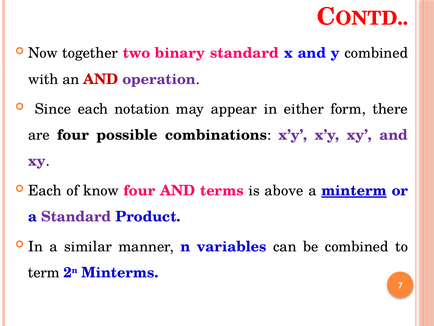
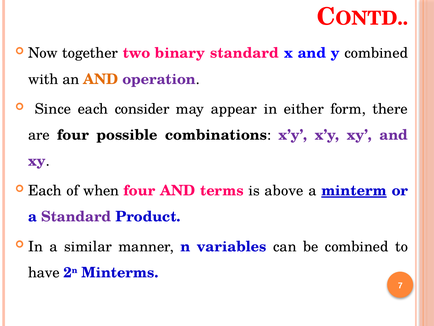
AND colour: red -> orange (101, 79)
notation: notation -> consider (142, 109)
know: know -> when (101, 191)
term: term -> have (44, 272)
